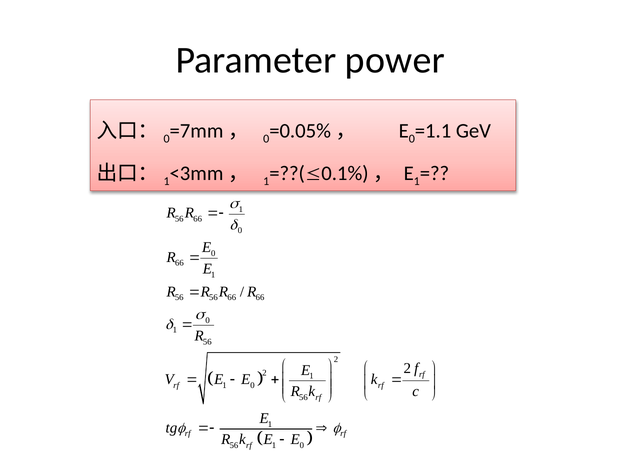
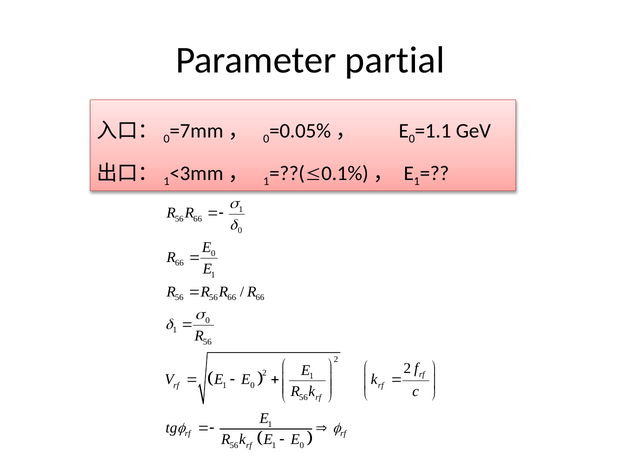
power: power -> partial (395, 60)
